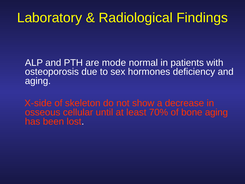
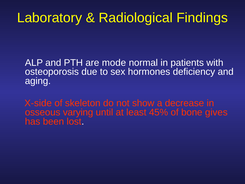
cellular: cellular -> varying (78, 112)
70%: 70% -> 45% (159, 112)
bone aging: aging -> gives (216, 112)
